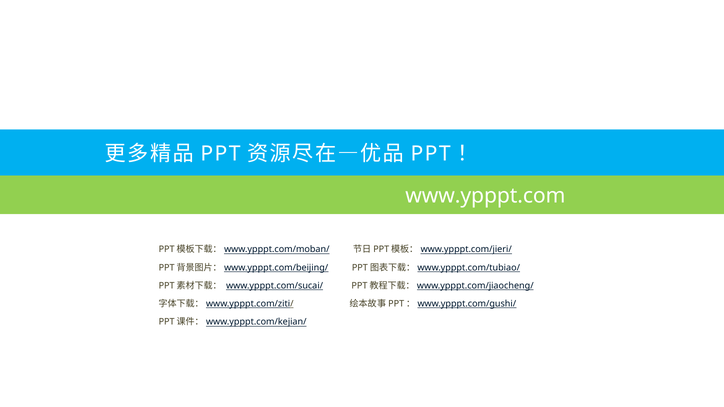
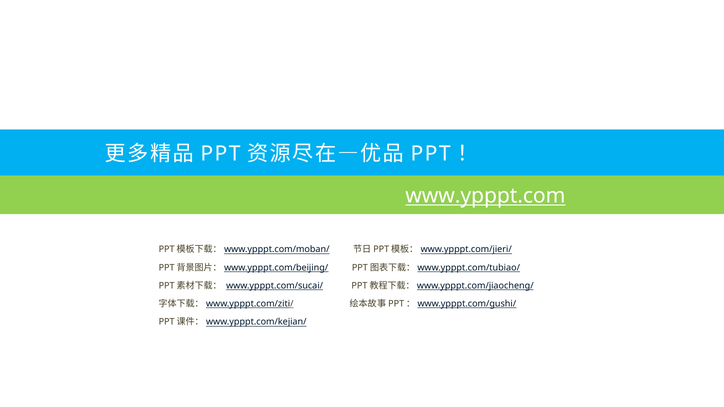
www.ypppt.com underline: none -> present (485, 196)
